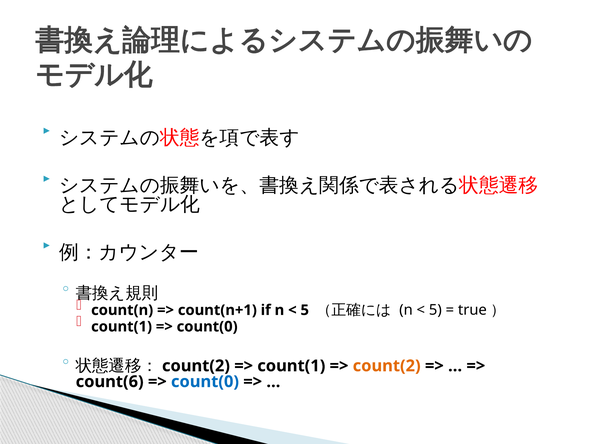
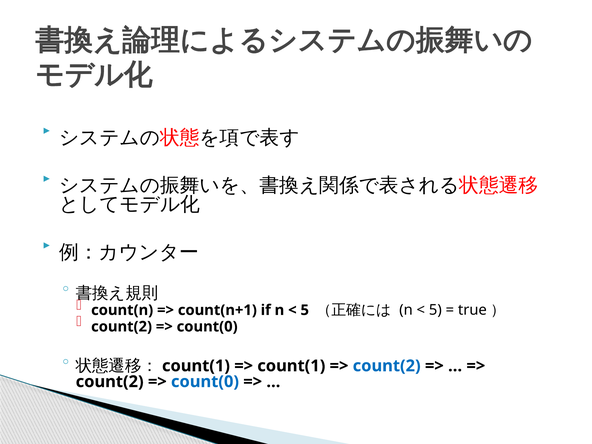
count(1: count(1 -> count(2 (122, 327)
count(2: count(2 -> count(1 (196, 366)
count(2 colour: orange -> blue (387, 366)
count(6: count(6 -> count(2 (110, 382)
